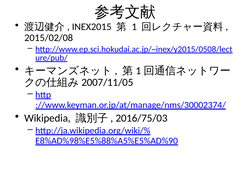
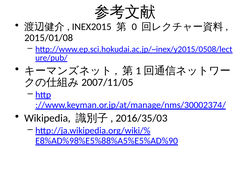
1: 1 -> 0 (134, 27)
2015/02/08: 2015/02/08 -> 2015/01/08 (49, 38)
2016/75/03: 2016/75/03 -> 2016/35/03 (142, 119)
